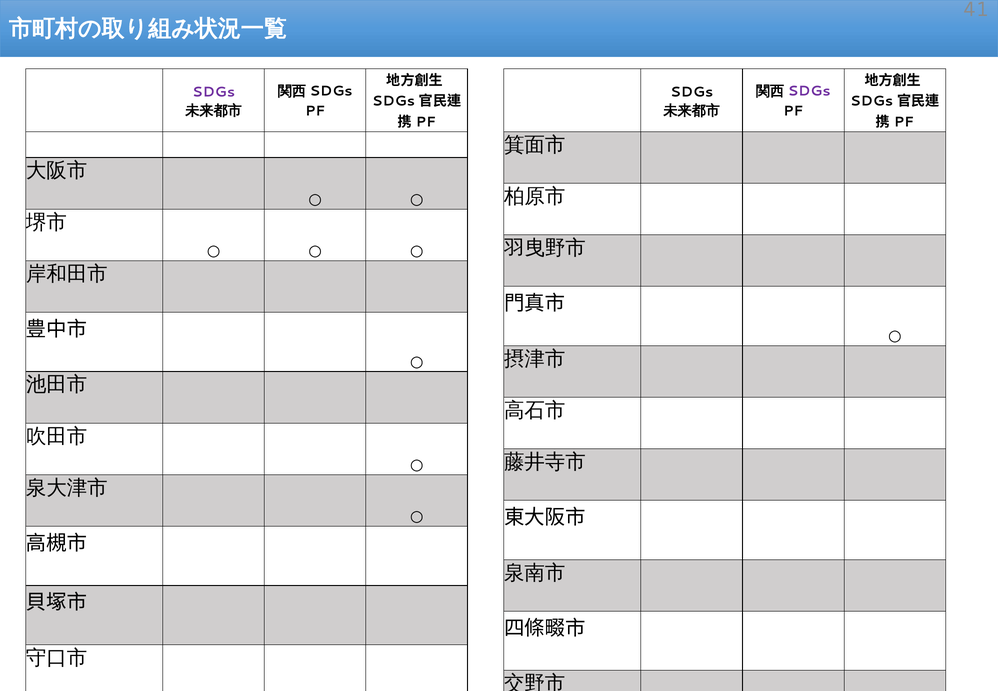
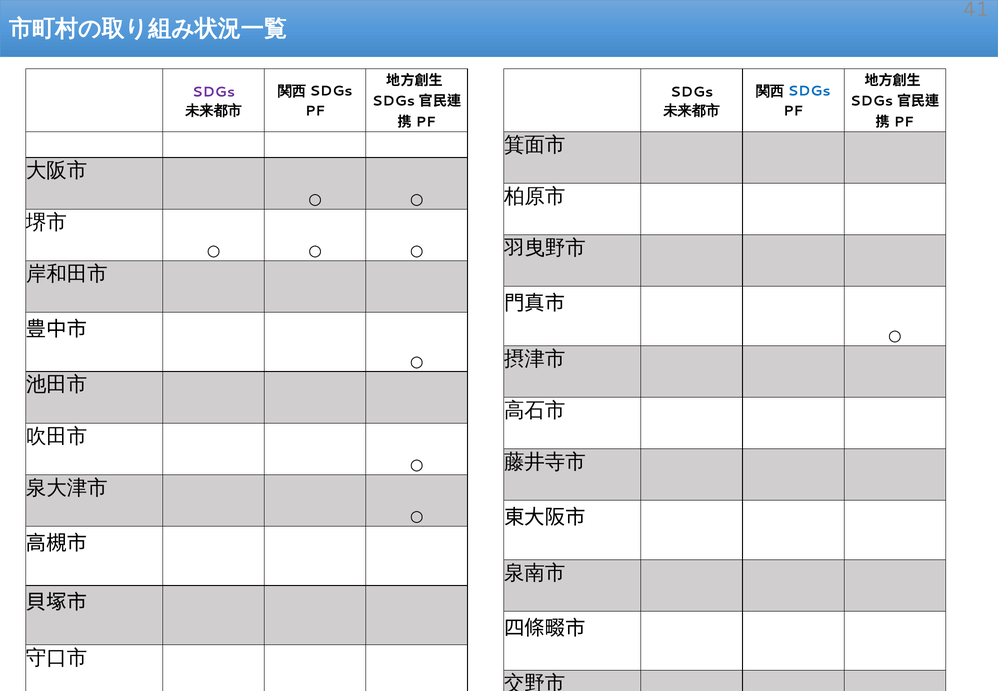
SDGs colour: purple -> blue (809, 91)
